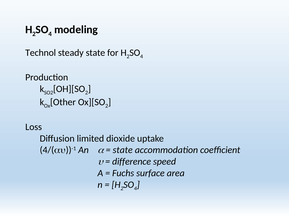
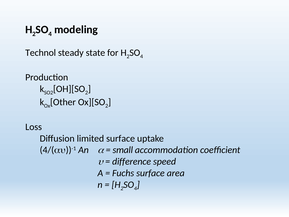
limited dioxide: dioxide -> surface (121, 138)
state: state -> small (123, 150)
